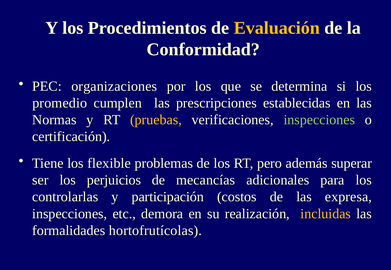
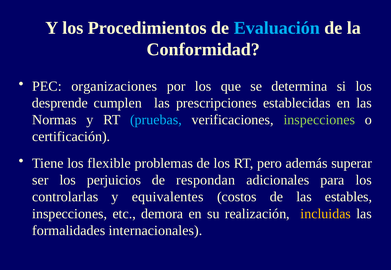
Evaluación colour: yellow -> light blue (277, 28)
promedio: promedio -> desprende (60, 103)
pruebas colour: yellow -> light blue (156, 120)
mecancías: mecancías -> respondan (206, 181)
participación: participación -> equivalentes (168, 197)
expresa: expresa -> estables (349, 197)
hortofrutícolas: hortofrutícolas -> internacionales (156, 231)
